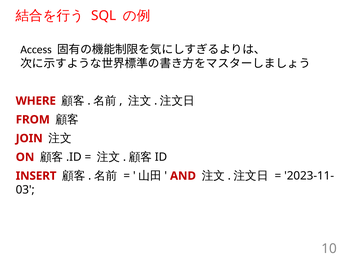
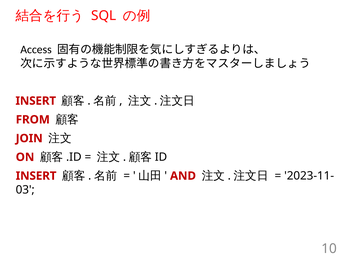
WHERE: WHERE -> INSERT (36, 101)
